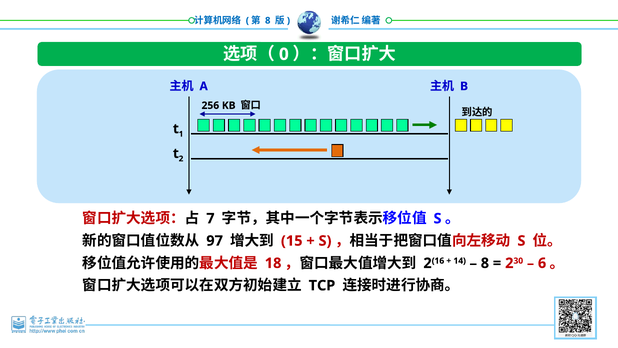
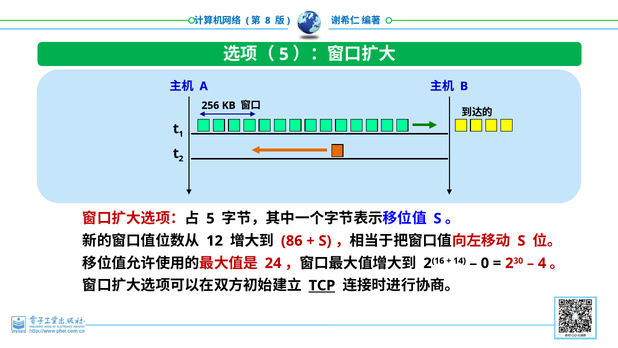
0: 0 -> 5 (284, 54)
7: 7 -> 5 (210, 218)
97: 97 -> 12 (215, 241)
15: 15 -> 86 (292, 241)
18: 18 -> 24 (273, 263)
8: 8 -> 0 (485, 263)
6: 6 -> 4 (542, 263)
TCP underline: none -> present (322, 285)
